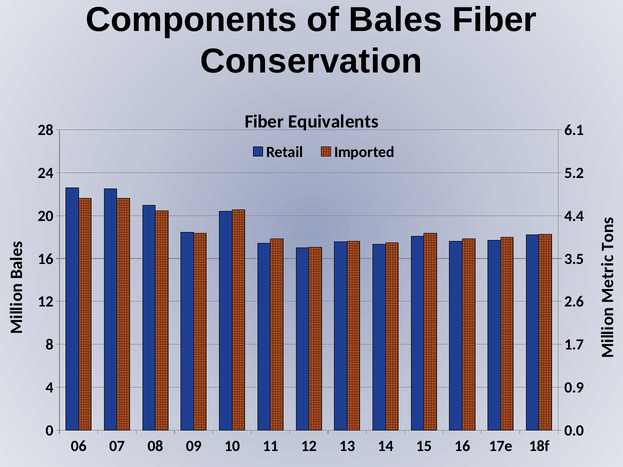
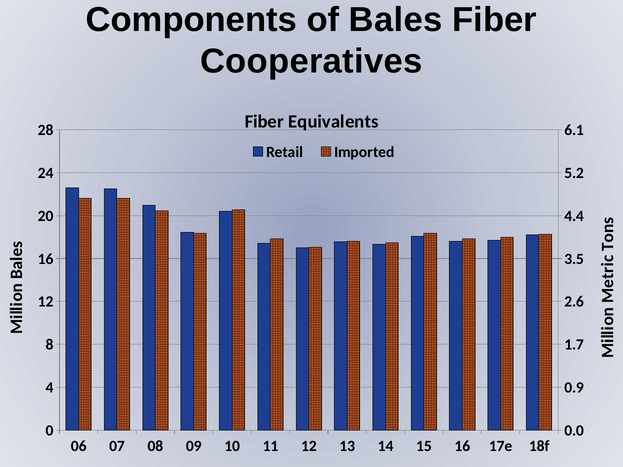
Conservation: Conservation -> Cooperatives (311, 61)
